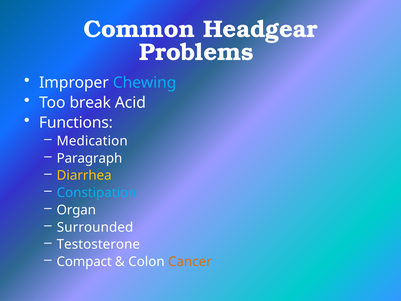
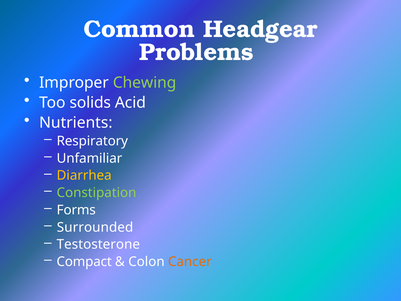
Chewing colour: light blue -> light green (145, 83)
break: break -> solids (90, 103)
Functions: Functions -> Nutrients (76, 123)
Medication: Medication -> Respiratory (92, 141)
Paragraph: Paragraph -> Unfamiliar (89, 158)
Constipation colour: light blue -> light green (97, 193)
Organ: Organ -> Forms (76, 210)
